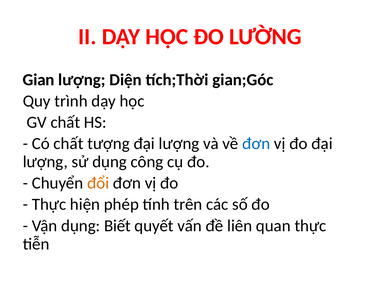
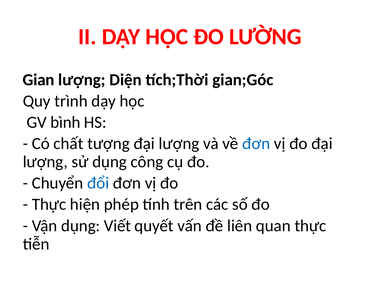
GV chất: chất -> bình (65, 122)
đổi colour: orange -> blue (98, 183)
Biết: Biết -> Viết (117, 226)
